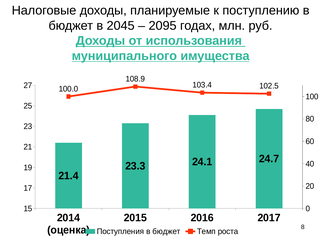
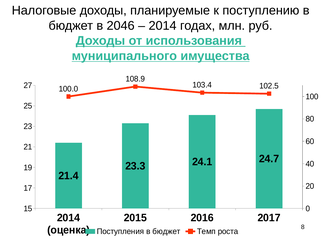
2045: 2045 -> 2046 (121, 26)
2095: 2095 -> 2014 (163, 26)
